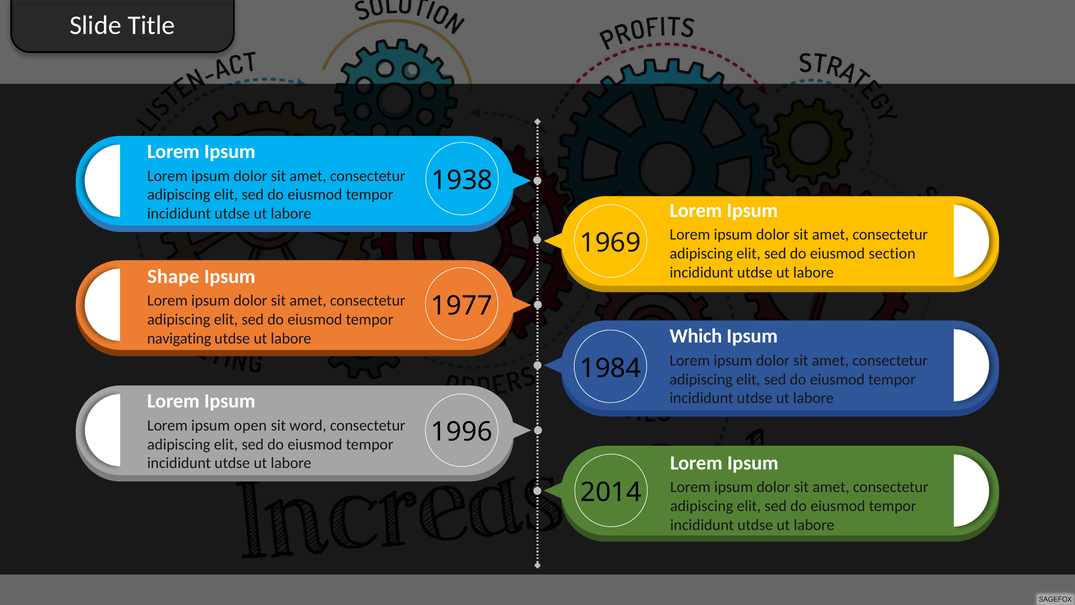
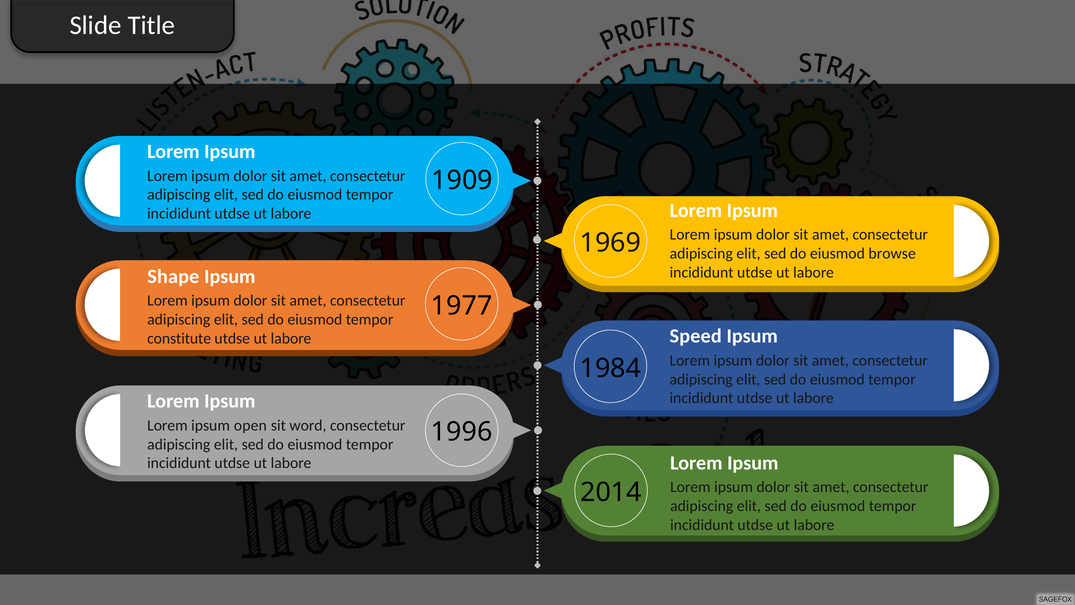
1938: 1938 -> 1909 (462, 180)
section: section -> browse (892, 254)
Which: Which -> Speed (696, 336)
navigating: navigating -> constitute (179, 338)
